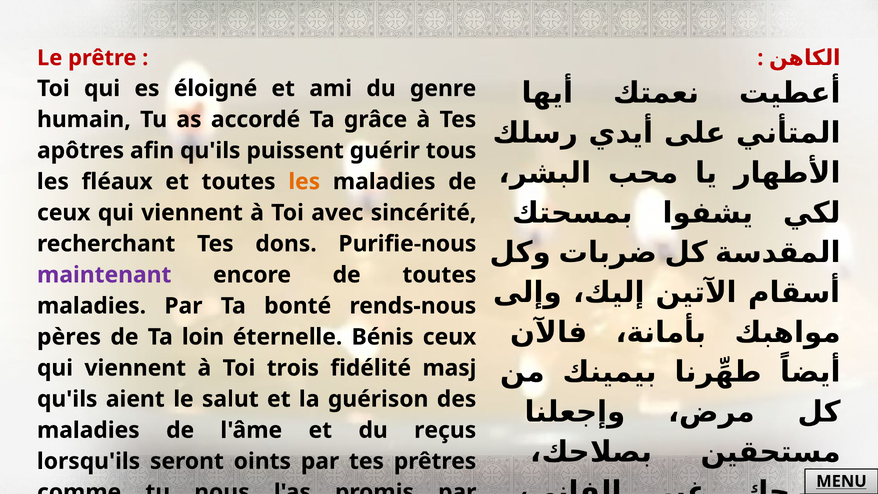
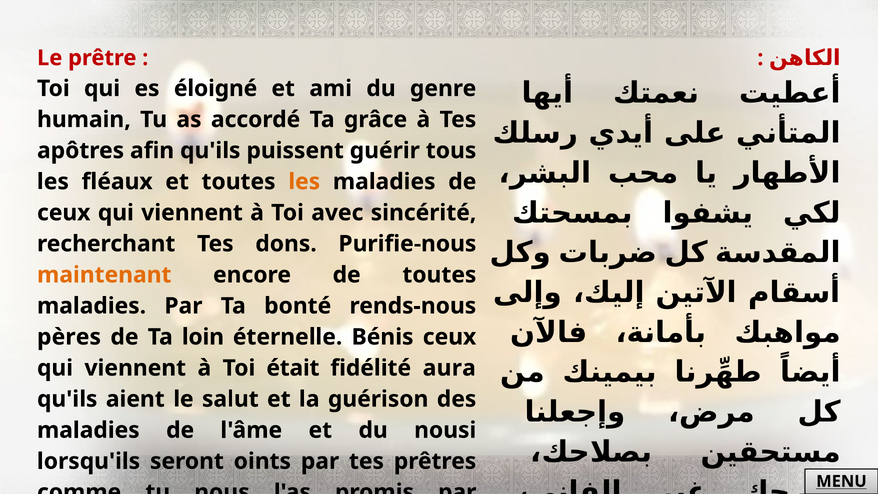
maintenant colour: purple -> orange (104, 275)
trois: trois -> était (293, 368)
masj: masj -> aura (449, 368)
reçus: reçus -> nousi (445, 430)
